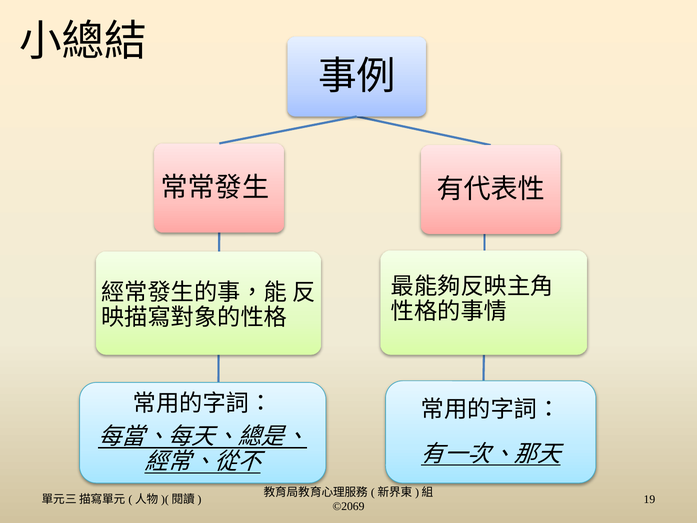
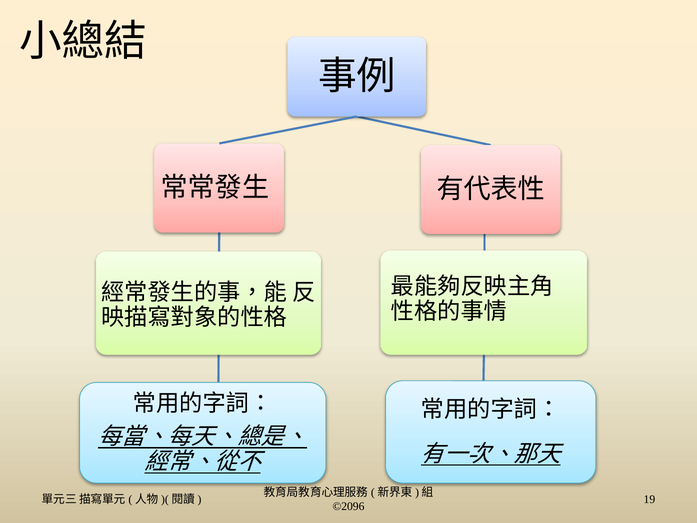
©2069: ©2069 -> ©2096 (348, 506)
